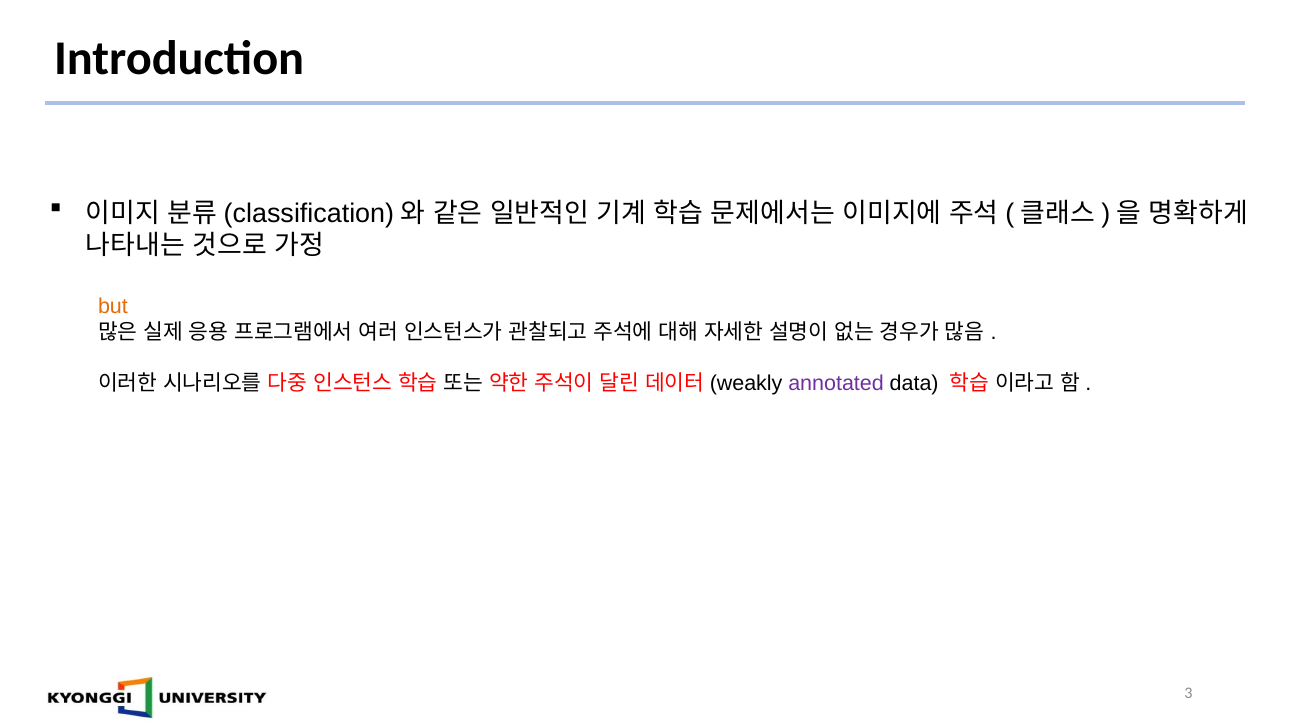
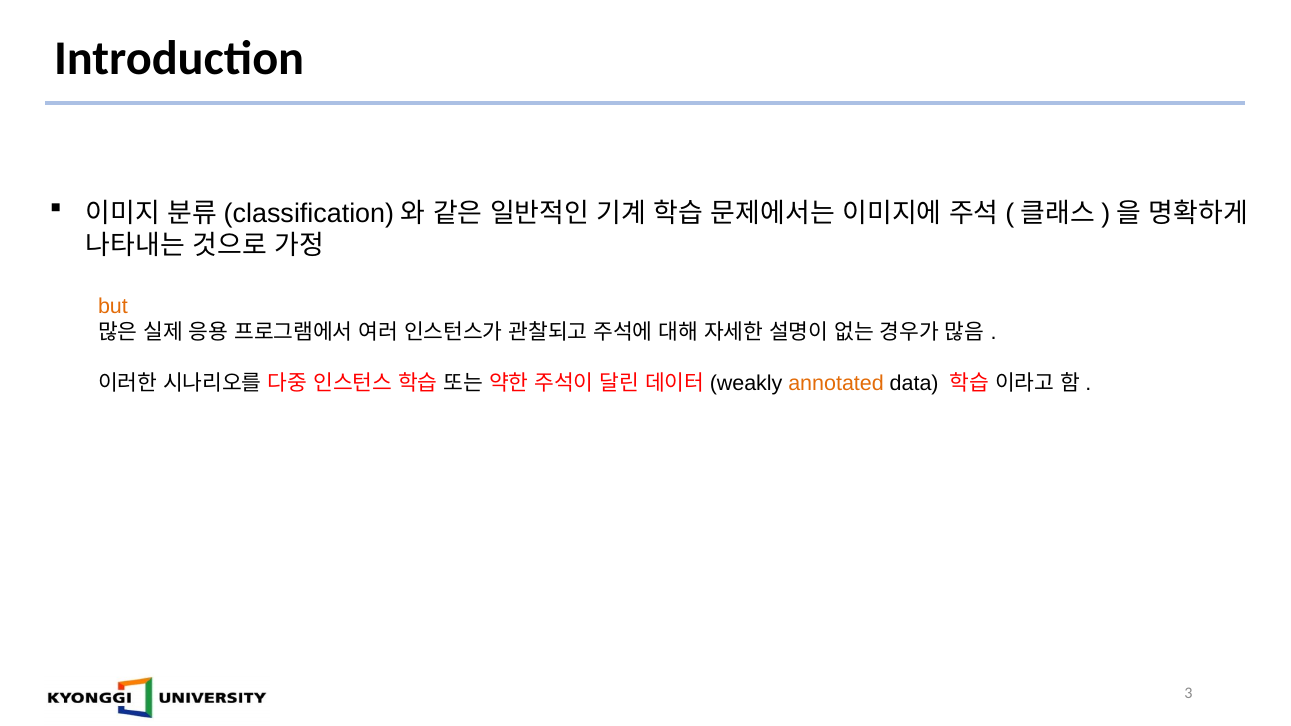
annotated colour: purple -> orange (836, 384)
